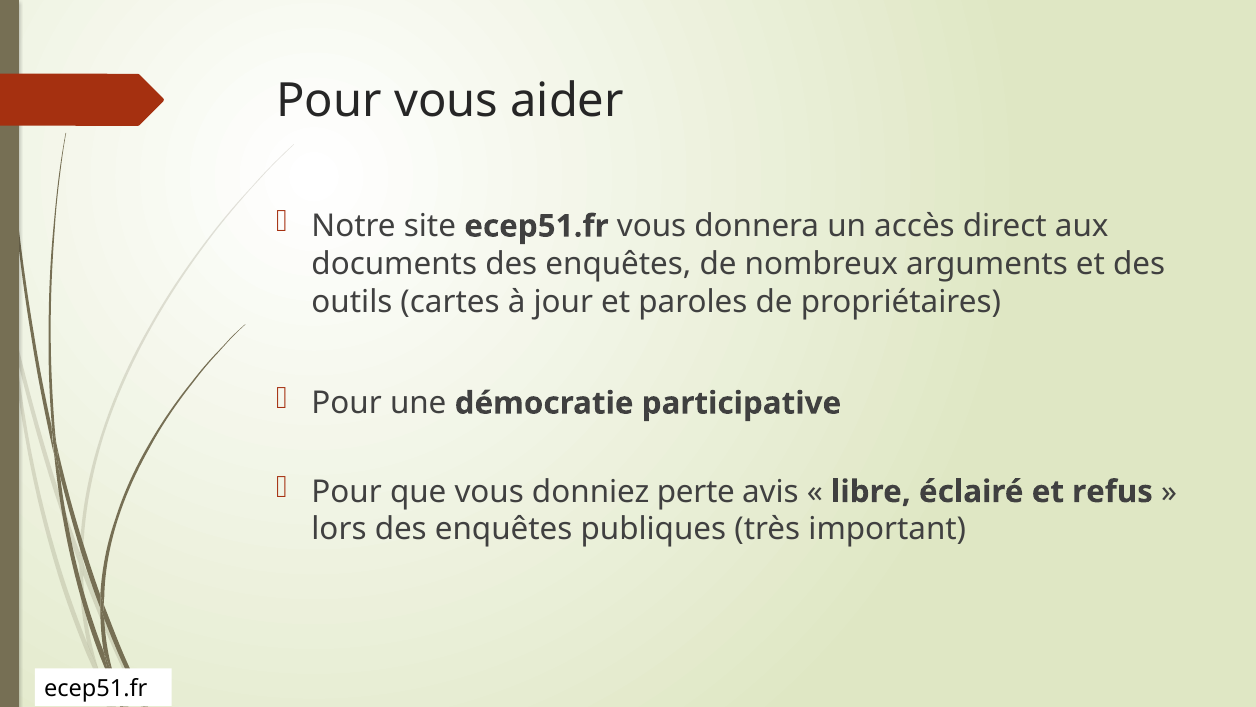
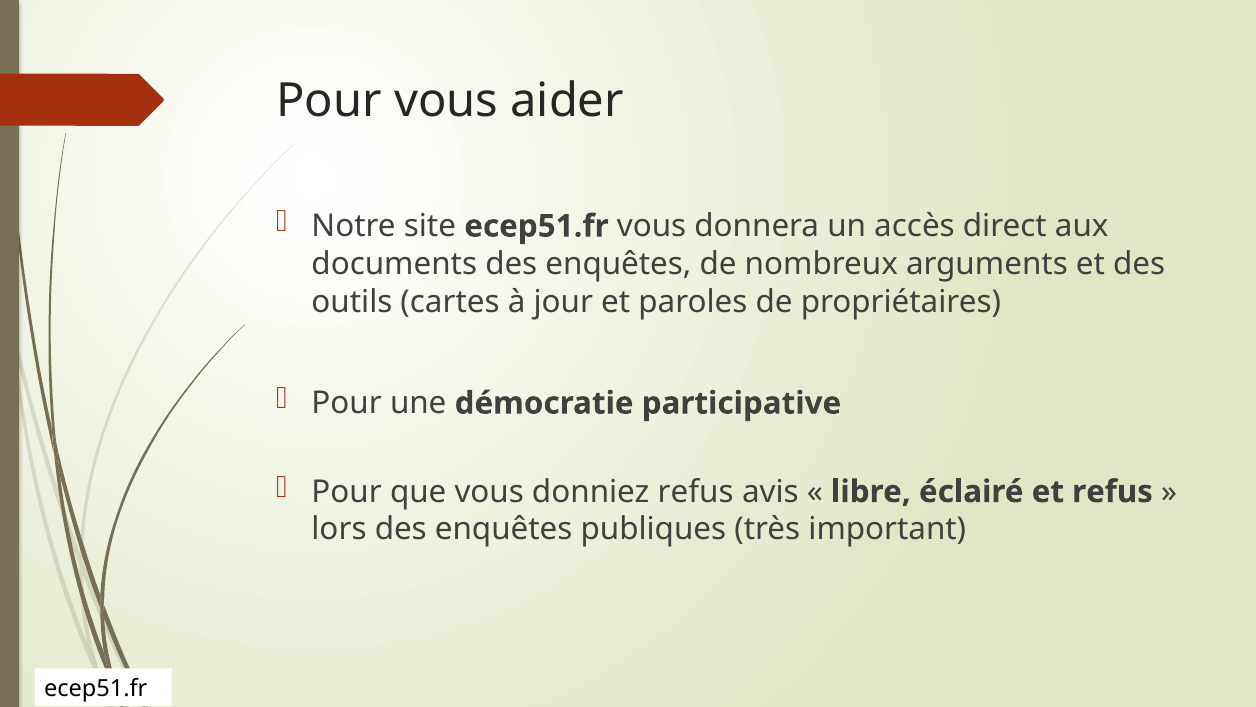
donniez perte: perte -> refus (696, 491)
